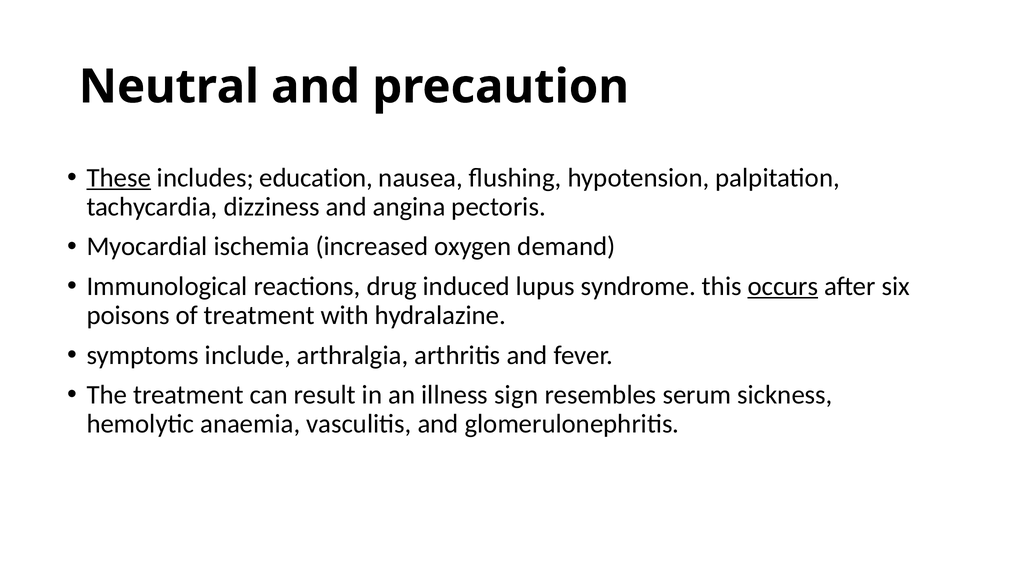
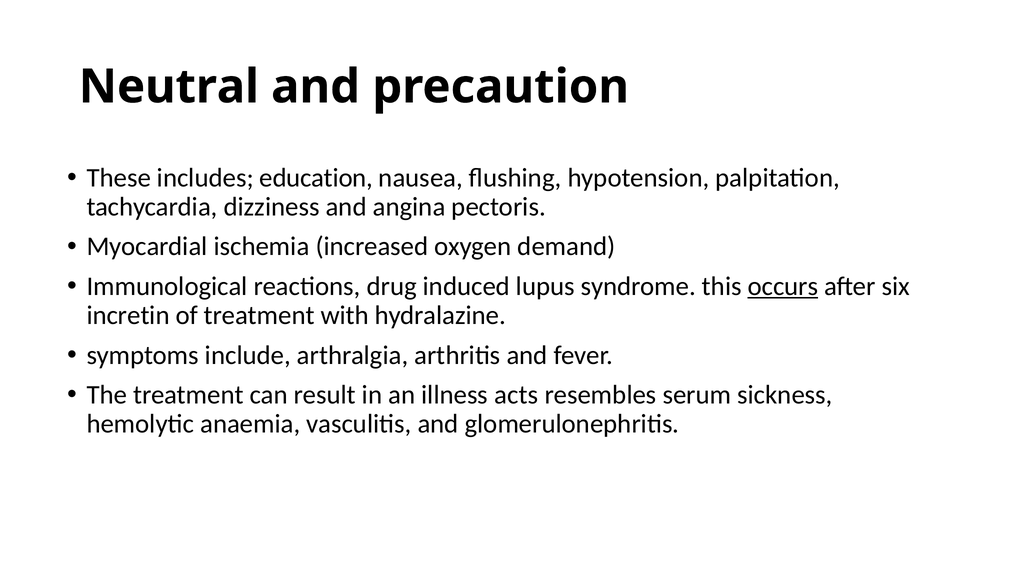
These underline: present -> none (119, 178)
poisons: poisons -> incretin (128, 315)
sign: sign -> acts (516, 395)
